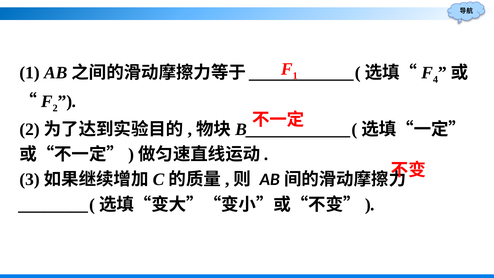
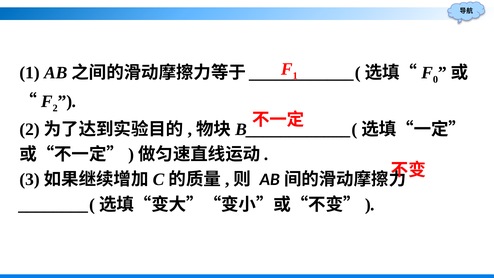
4: 4 -> 0 (435, 79)
